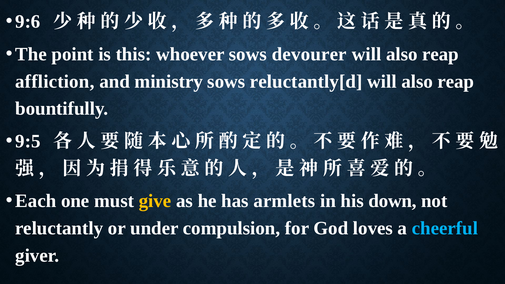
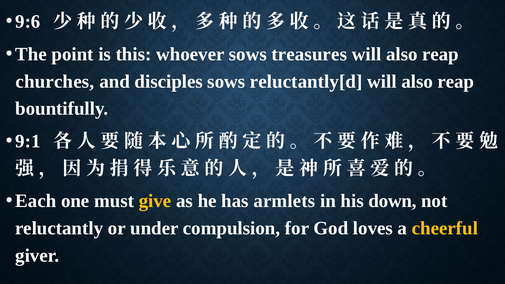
devourer: devourer -> treasures (309, 54)
affliction: affliction -> churches (55, 81)
ministry: ministry -> disciples (169, 81)
9:5: 9:5 -> 9:1 (28, 141)
cheerful colour: light blue -> yellow (445, 228)
